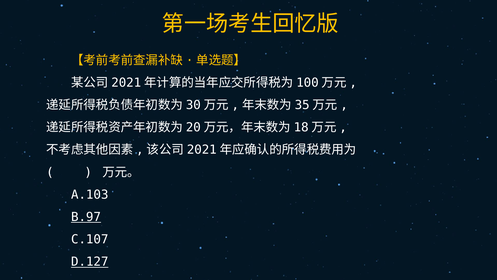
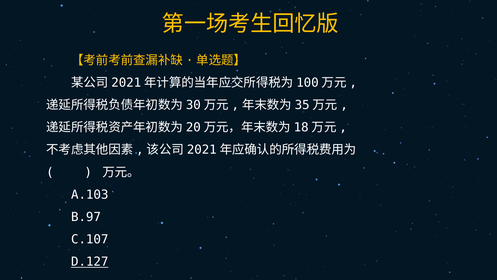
B.97 underline: present -> none (86, 217)
